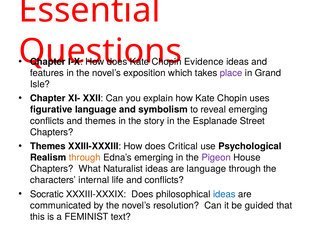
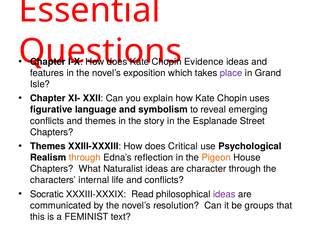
Edna’s emerging: emerging -> reflection (154, 158)
Pigeon colour: purple -> orange (216, 158)
are language: language -> character (206, 169)
XXXIII-XXXIX Does: Does -> Read (142, 195)
ideas colour: blue -> purple (224, 195)
guided: guided -> groups (259, 206)
